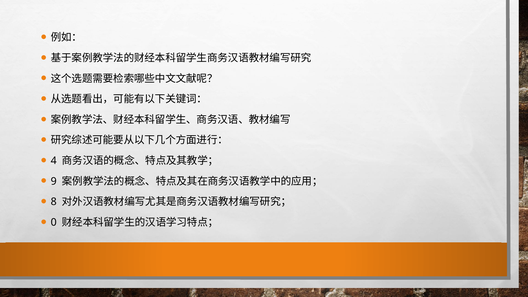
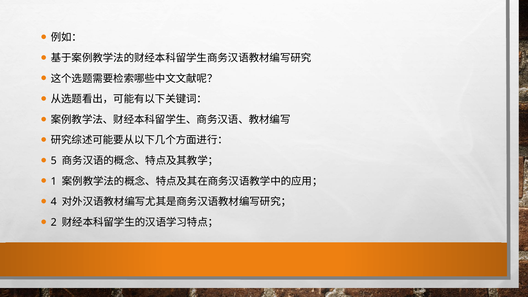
4: 4 -> 5 (54, 161)
9: 9 -> 1 (54, 181)
8: 8 -> 4 (54, 202)
0: 0 -> 2 (54, 222)
